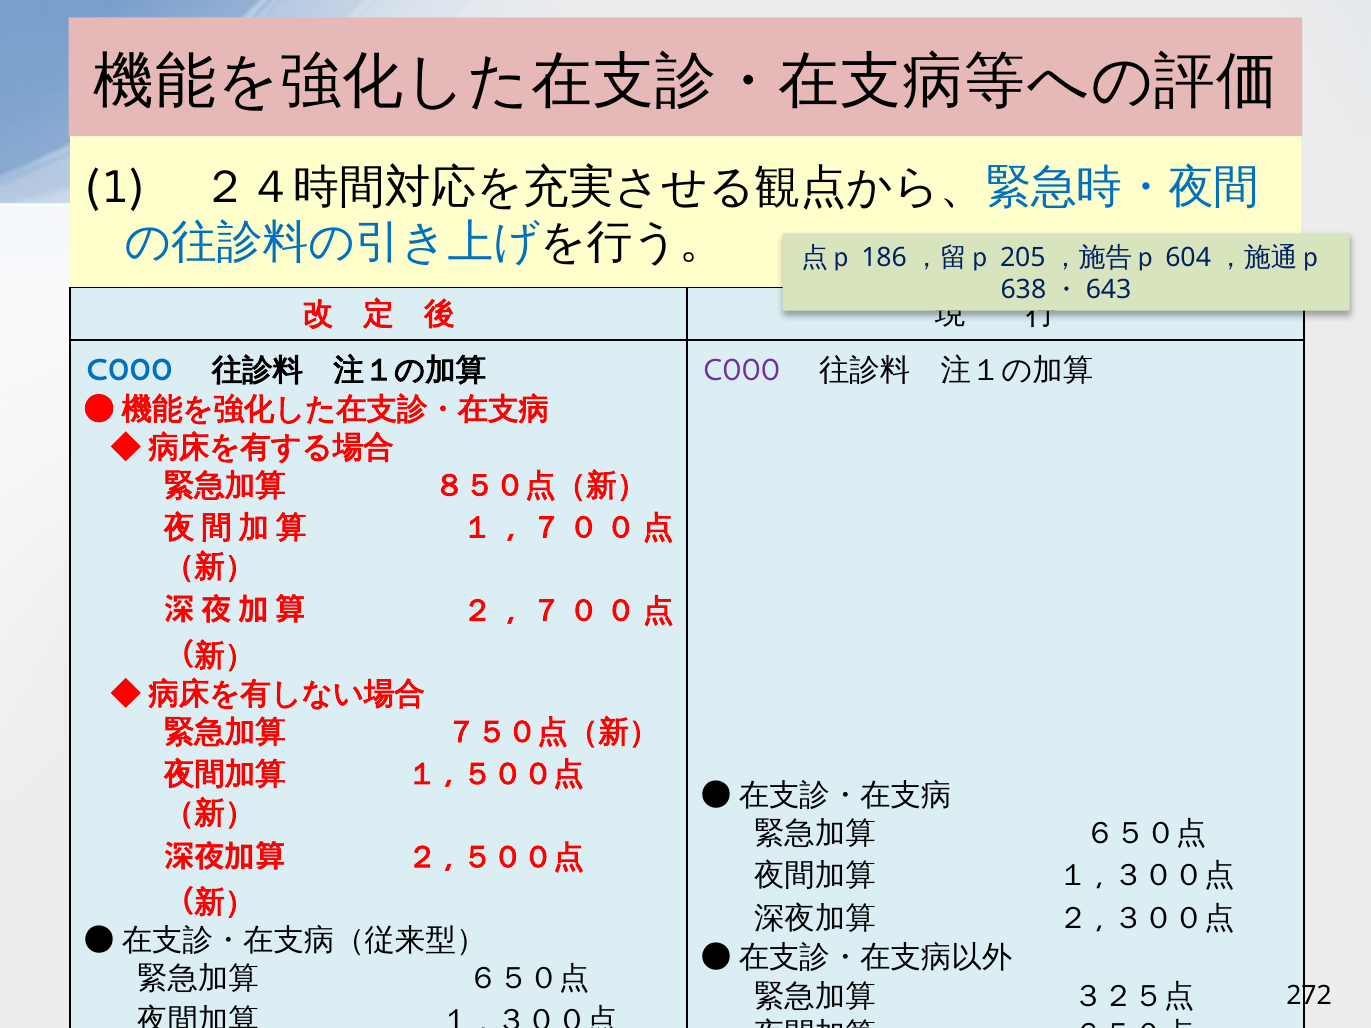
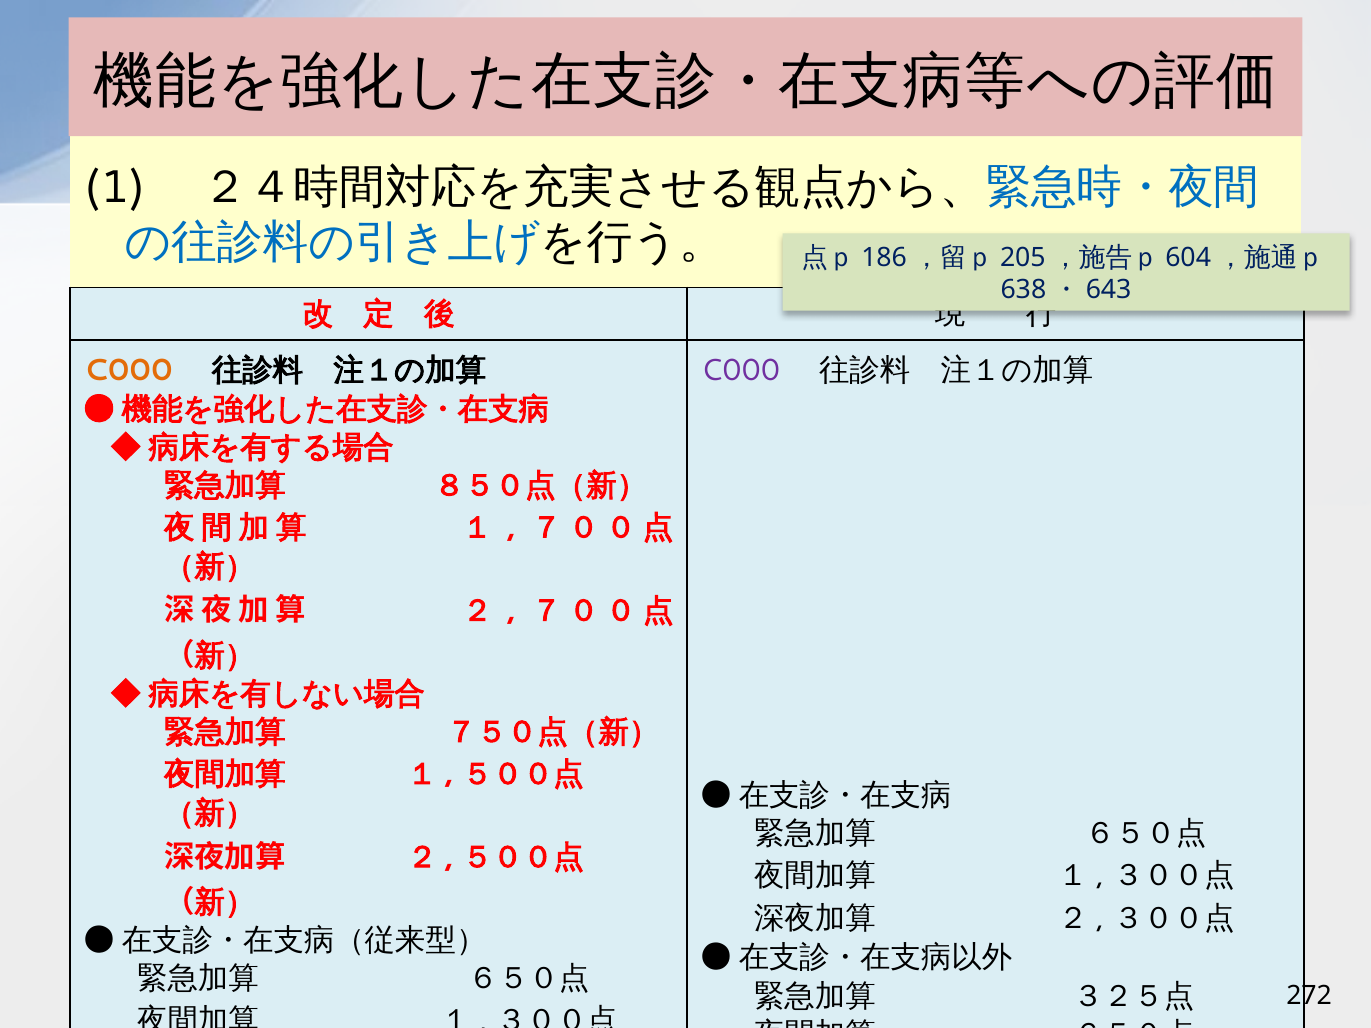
C000 colour: blue -> orange (128, 370)
